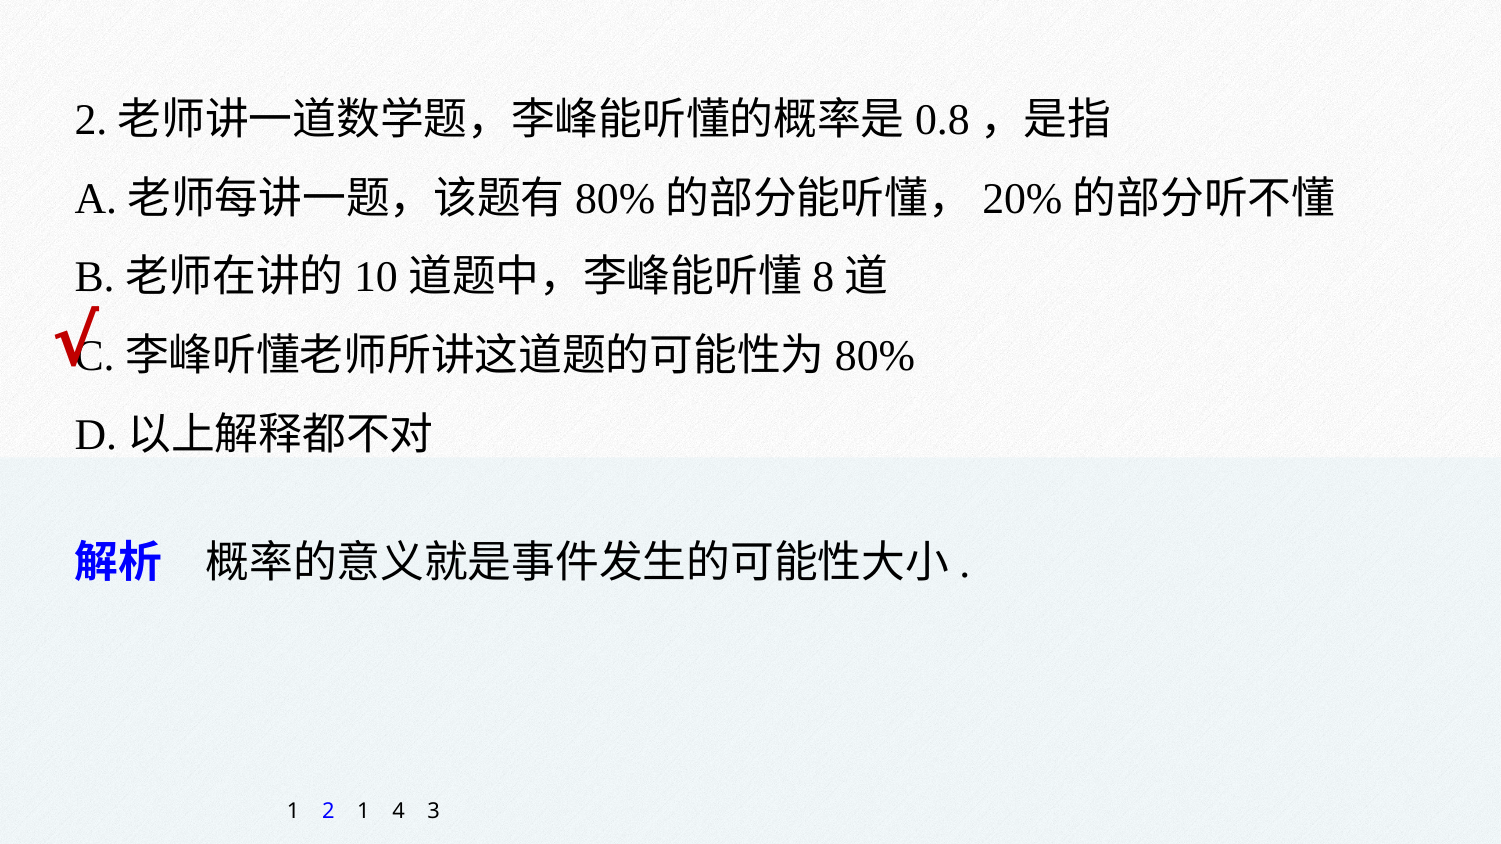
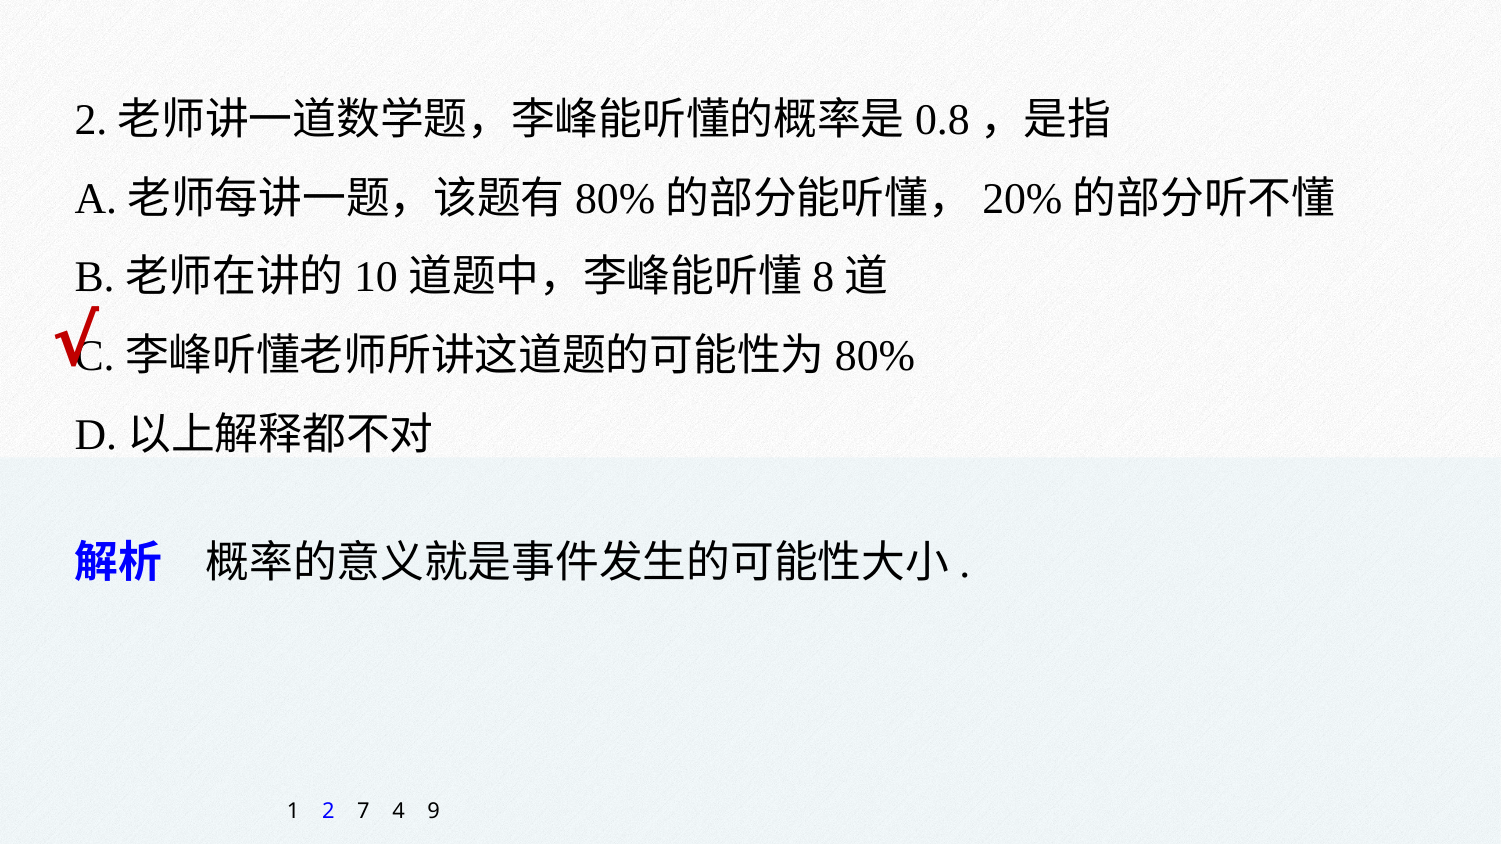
2 1: 1 -> 7 (363, 811)
3: 3 -> 9 (434, 811)
